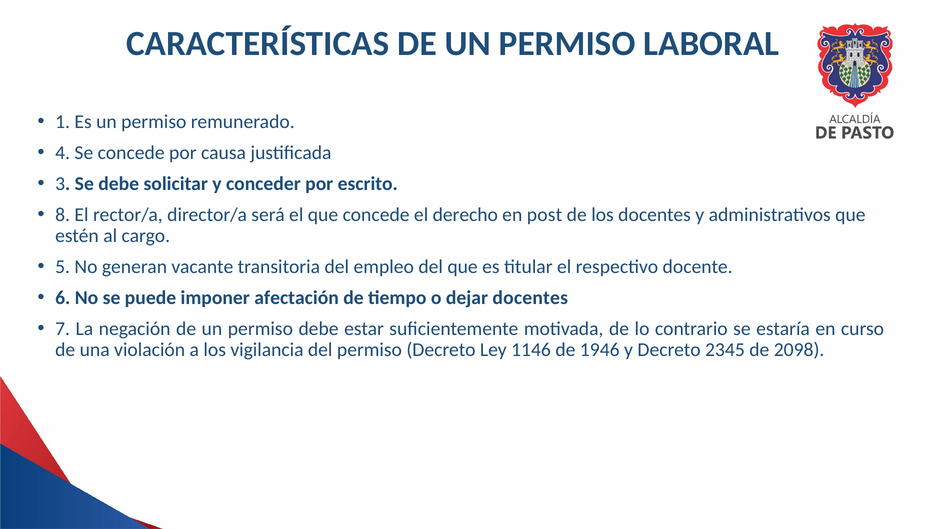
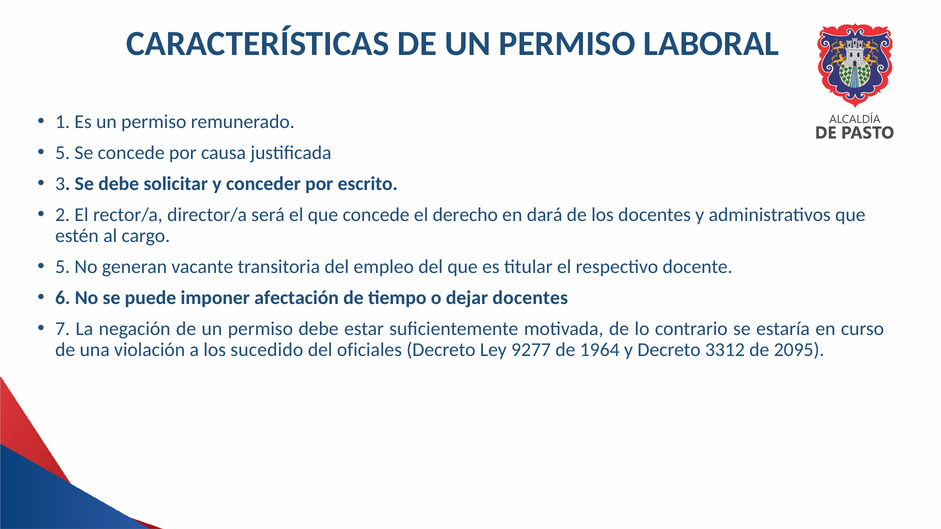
4: 4 -> 5 (63, 153)
8: 8 -> 2 (63, 215)
post: post -> dará (545, 215)
vigilancia: vigilancia -> sucedido (267, 350)
del permiso: permiso -> oficiales (369, 350)
1146: 1146 -> 9277 (531, 350)
1946: 1946 -> 1964 (600, 350)
2345: 2345 -> 3312 (725, 350)
2098: 2098 -> 2095 (799, 350)
